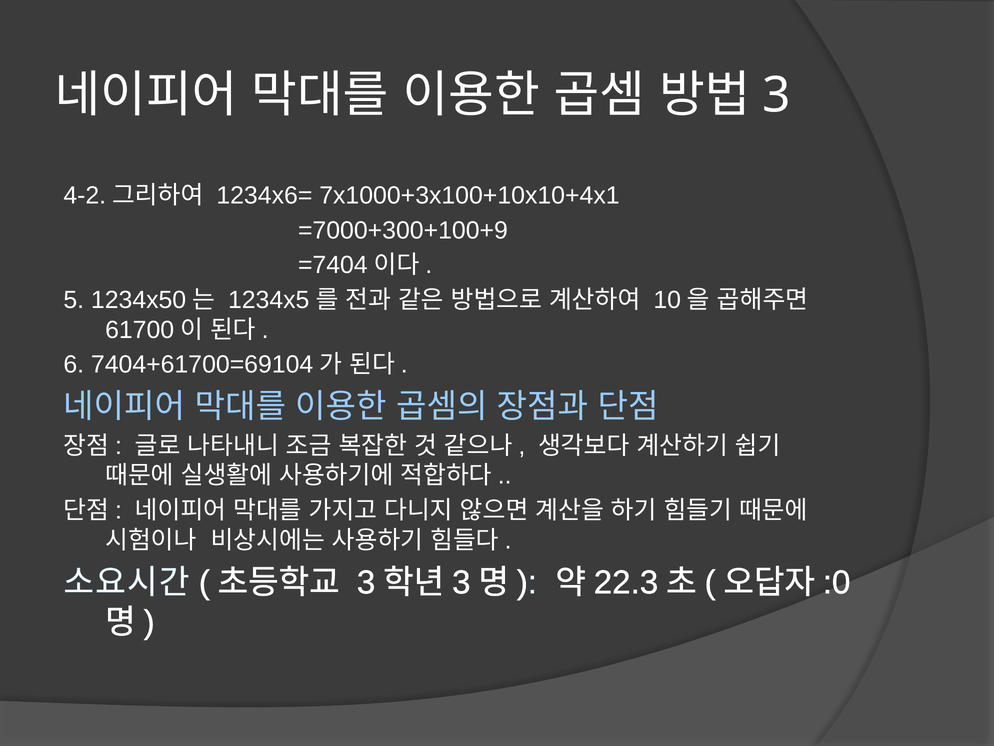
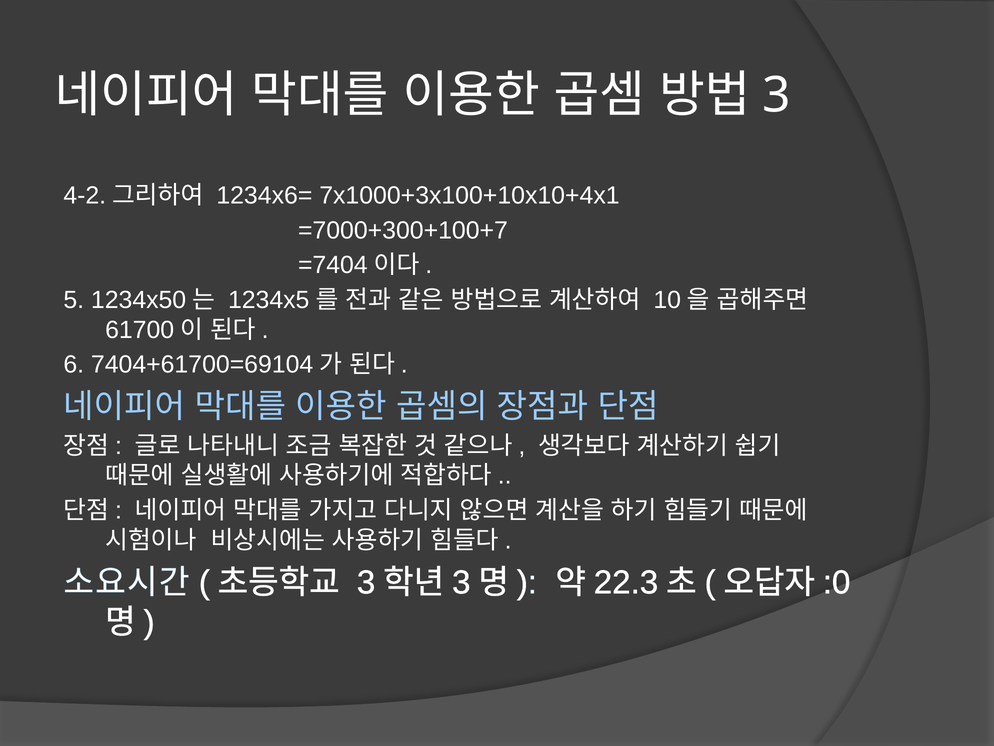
=7000+300+100+9: =7000+300+100+9 -> =7000+300+100+7 (403, 230)
